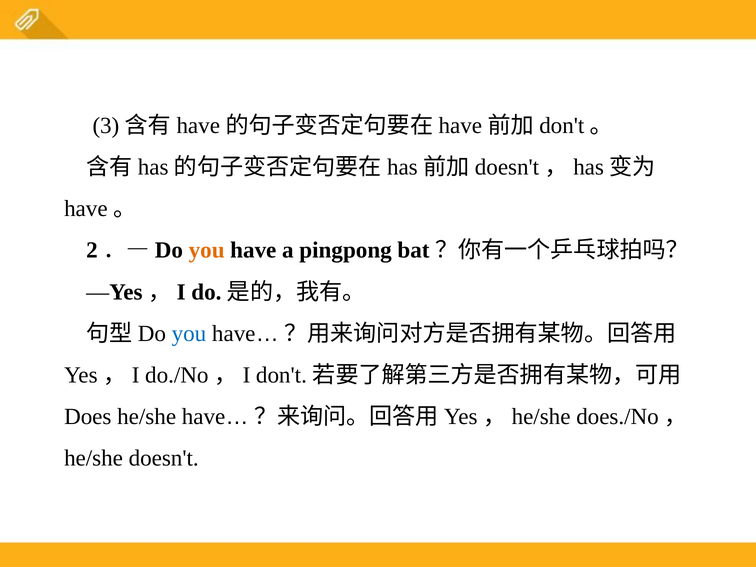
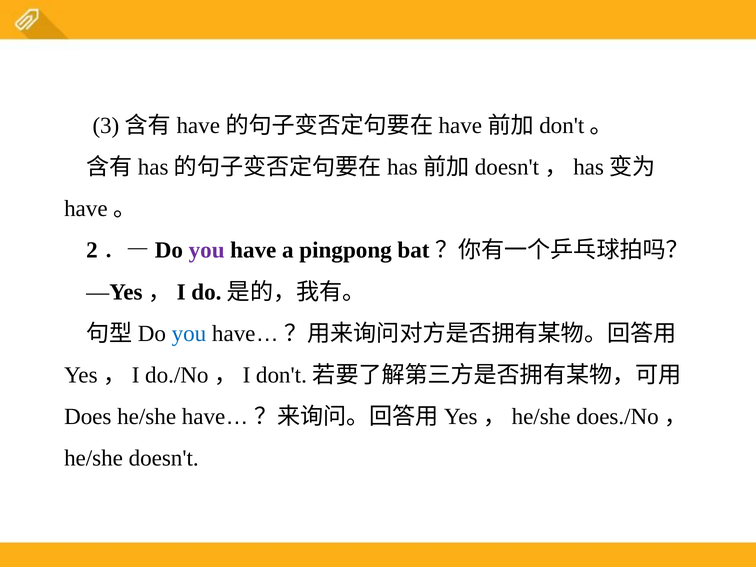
you colour: orange -> purple (207, 250)
